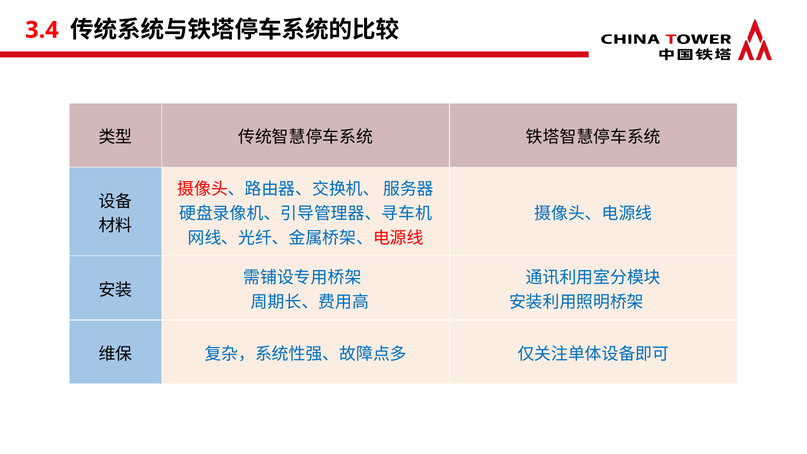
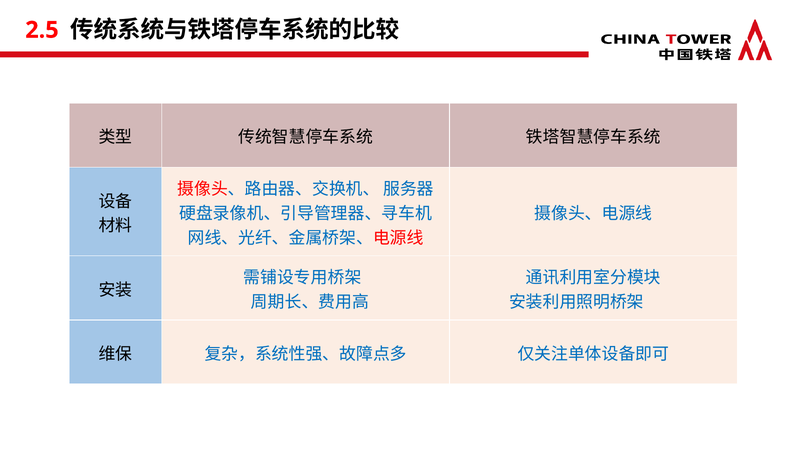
3.4: 3.4 -> 2.5 (42, 30)
